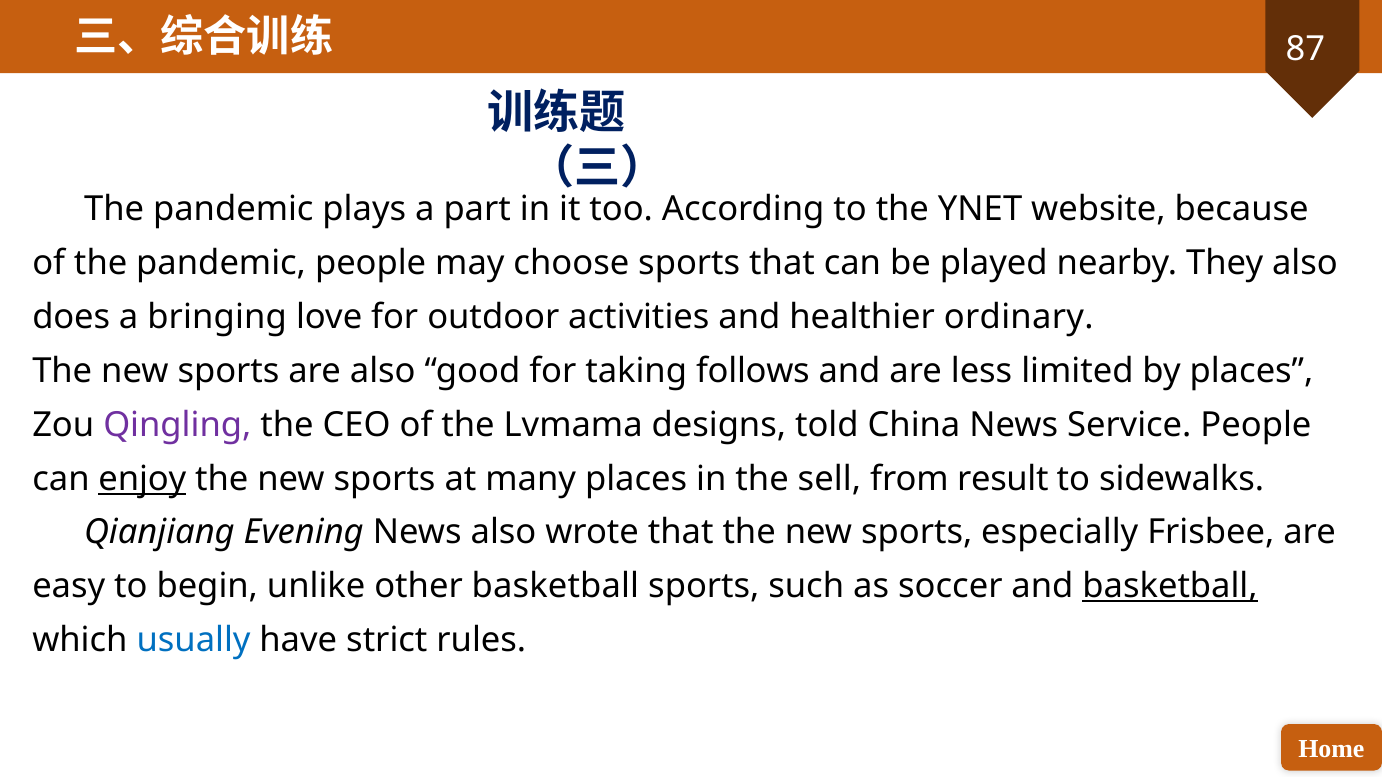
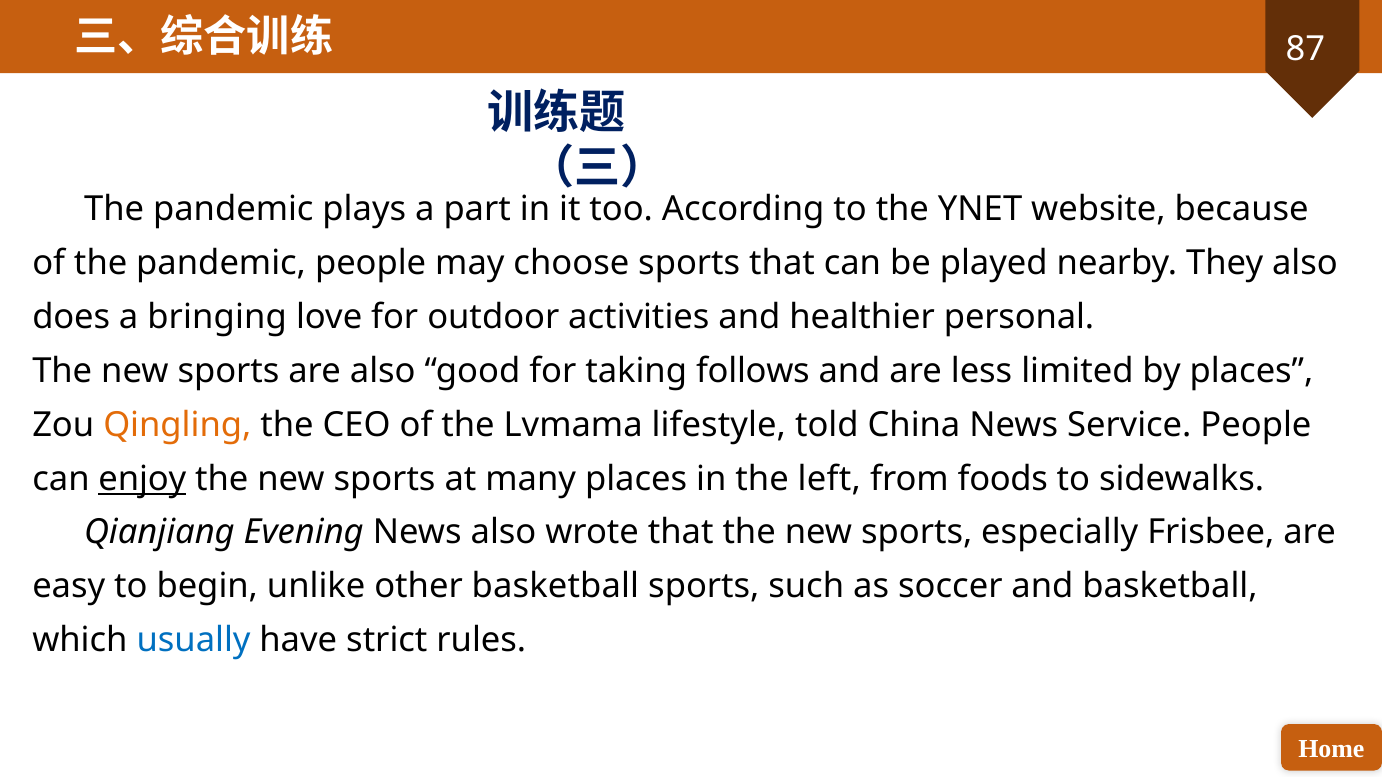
ordinary: ordinary -> personal (1019, 317)
Qingling colour: purple -> orange (177, 425)
designs: designs -> lifestyle (719, 425)
sell: sell -> left (829, 479)
result: result -> foods (1003, 479)
basketball underline: present -> none (1170, 587)
